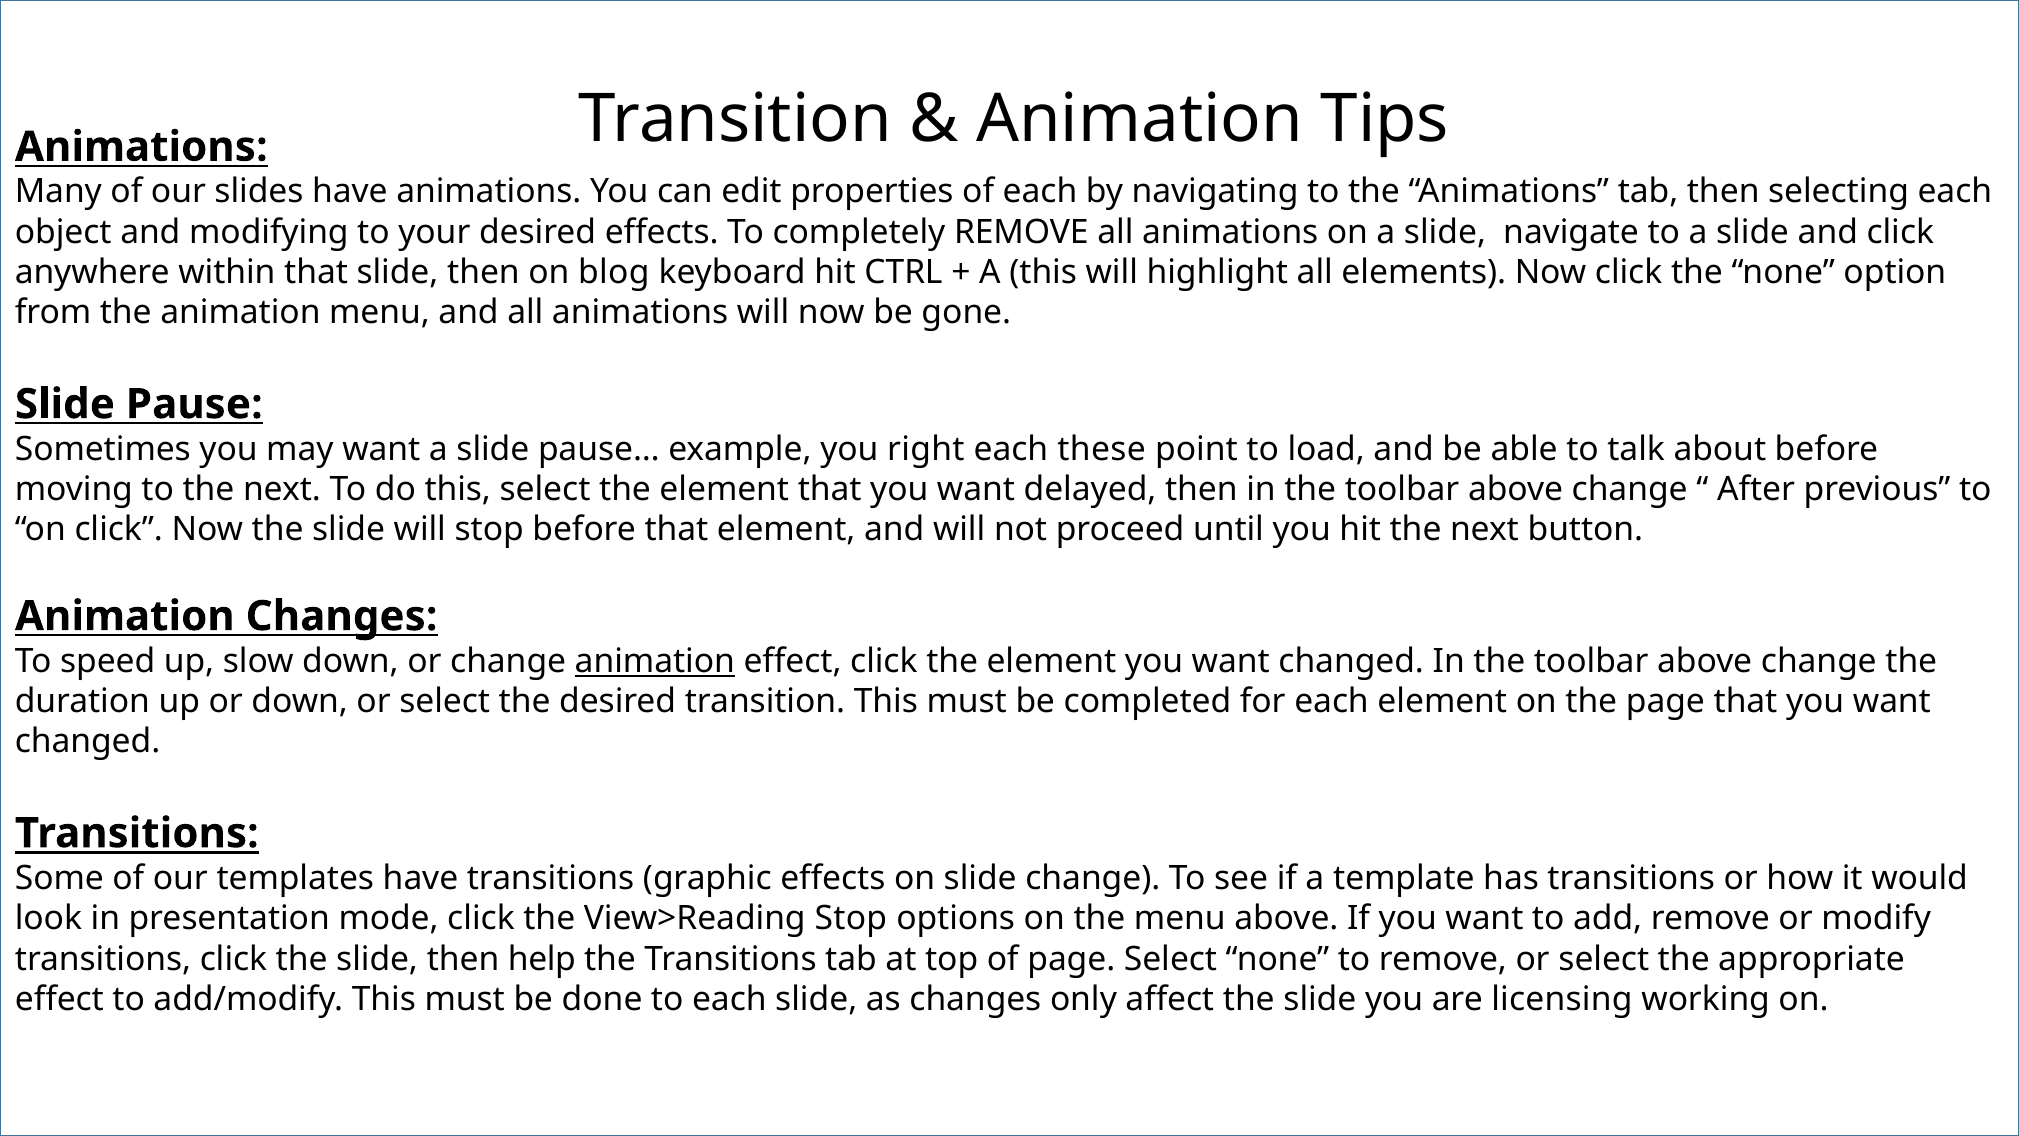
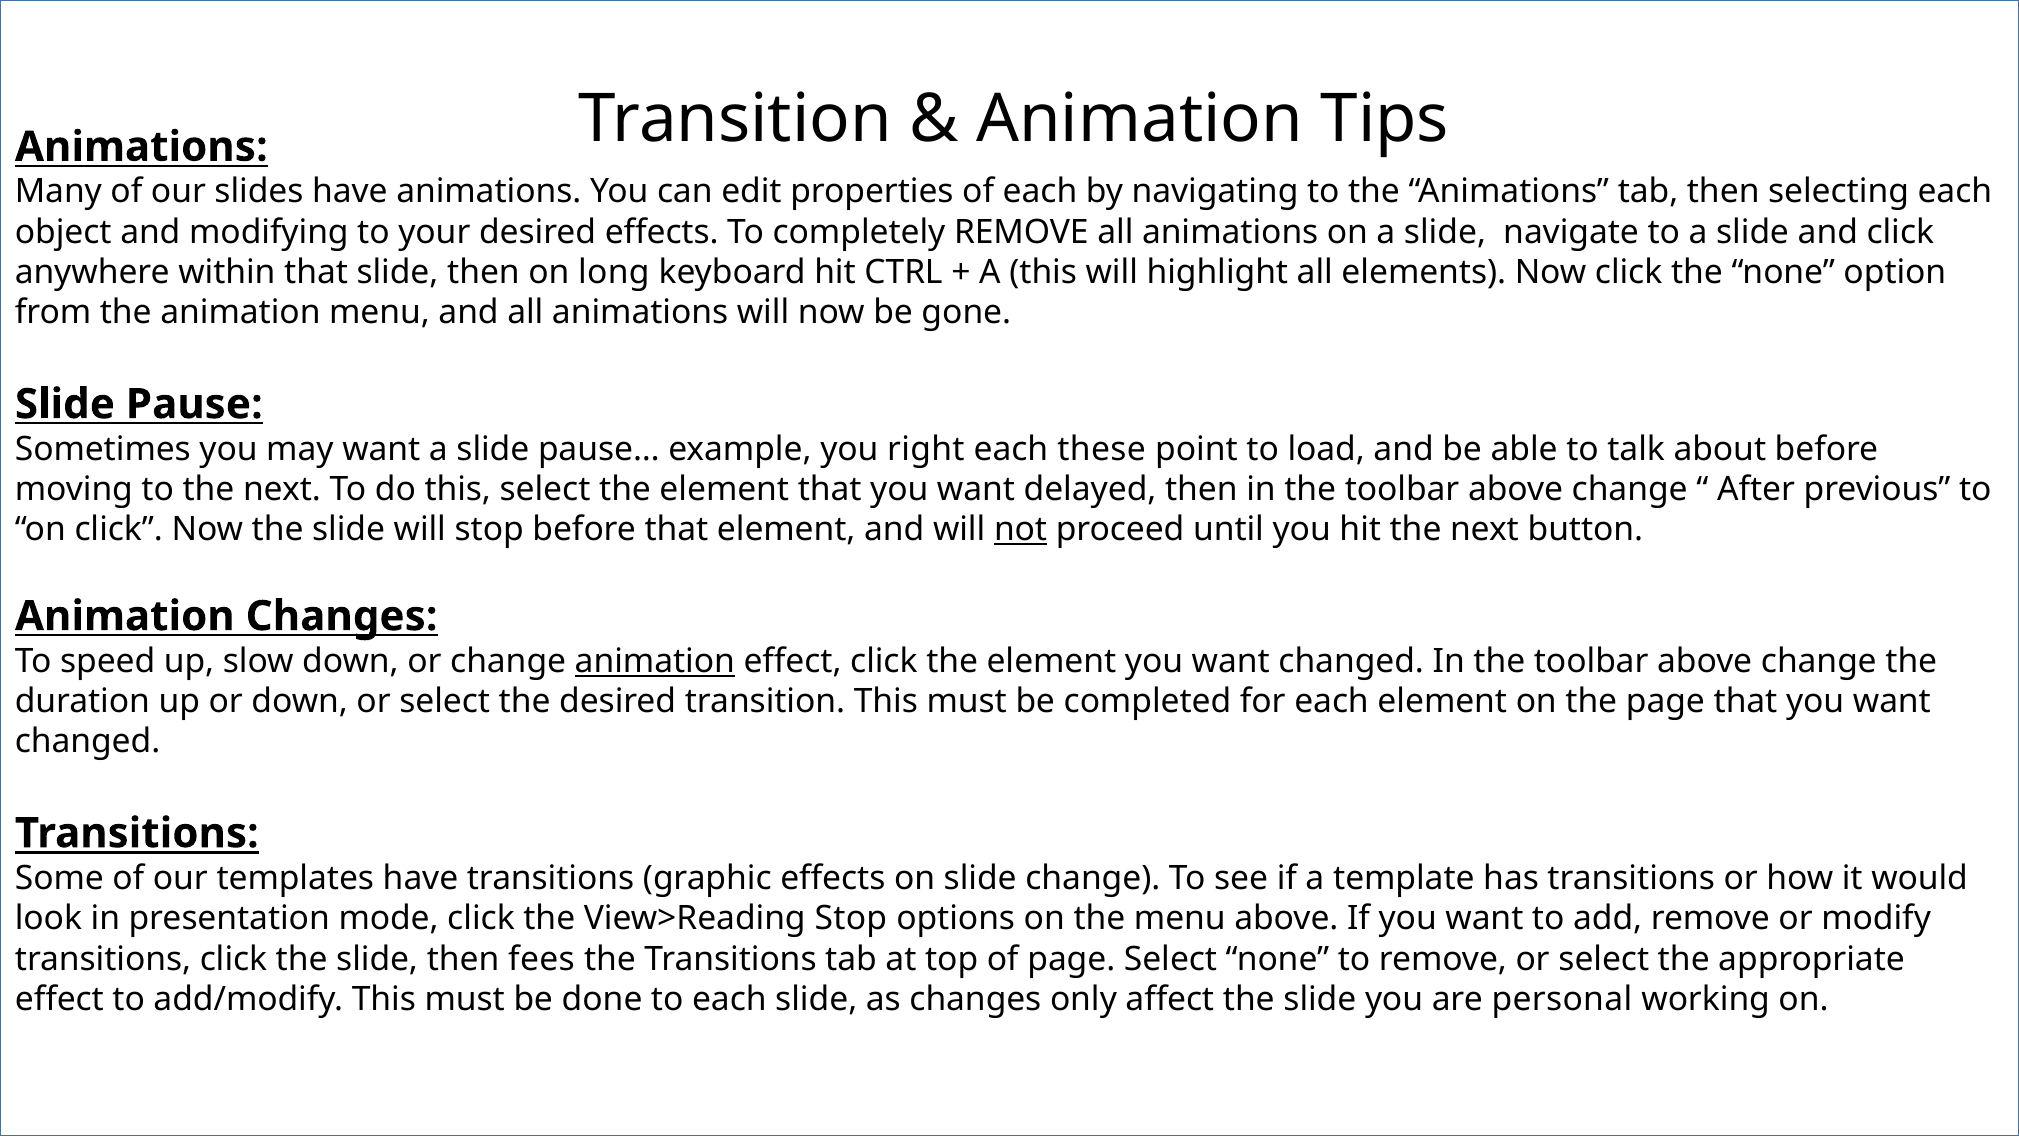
blog: blog -> long (614, 272)
not underline: none -> present (1021, 530)
help: help -> fees (542, 959)
licensing: licensing -> personal (1562, 999)
